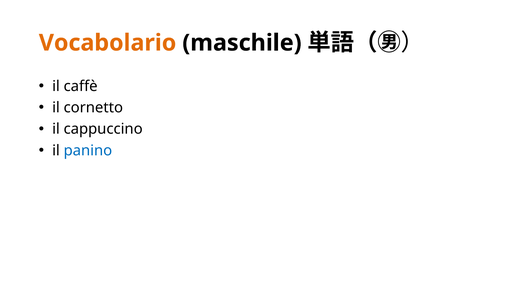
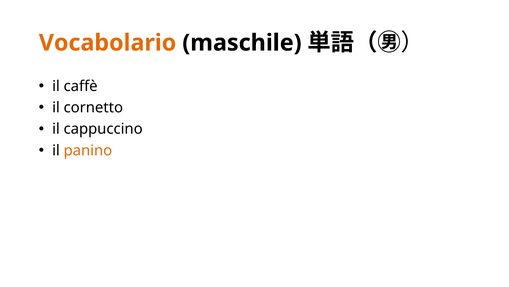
panino colour: blue -> orange (88, 150)
